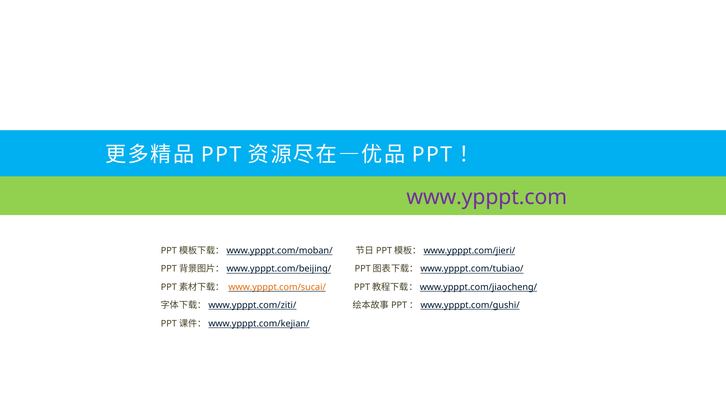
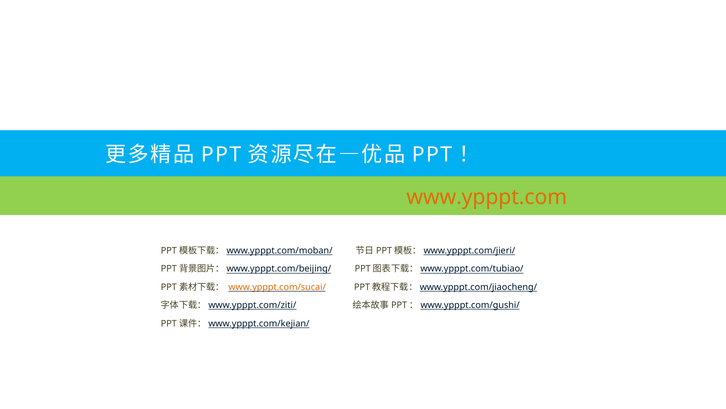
www.ypppt.com colour: purple -> orange (487, 197)
